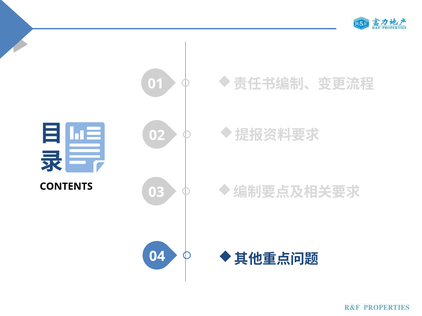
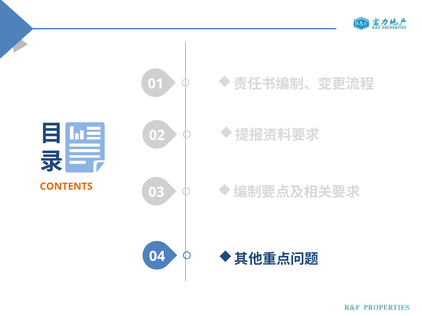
CONTENTS colour: black -> orange (66, 187)
